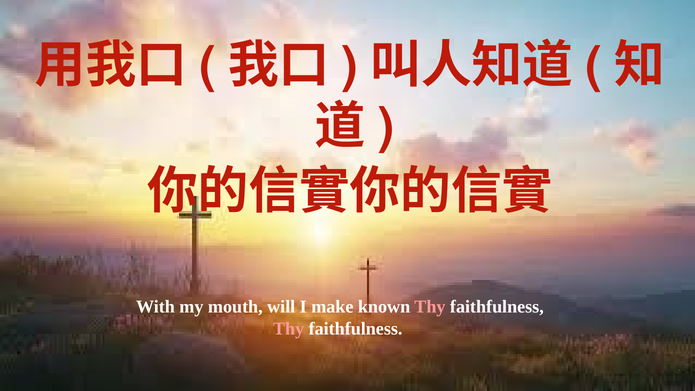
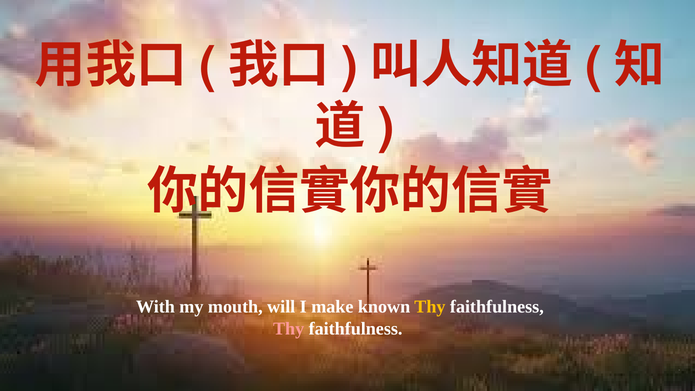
Thy colour: pink -> yellow (430, 307)
